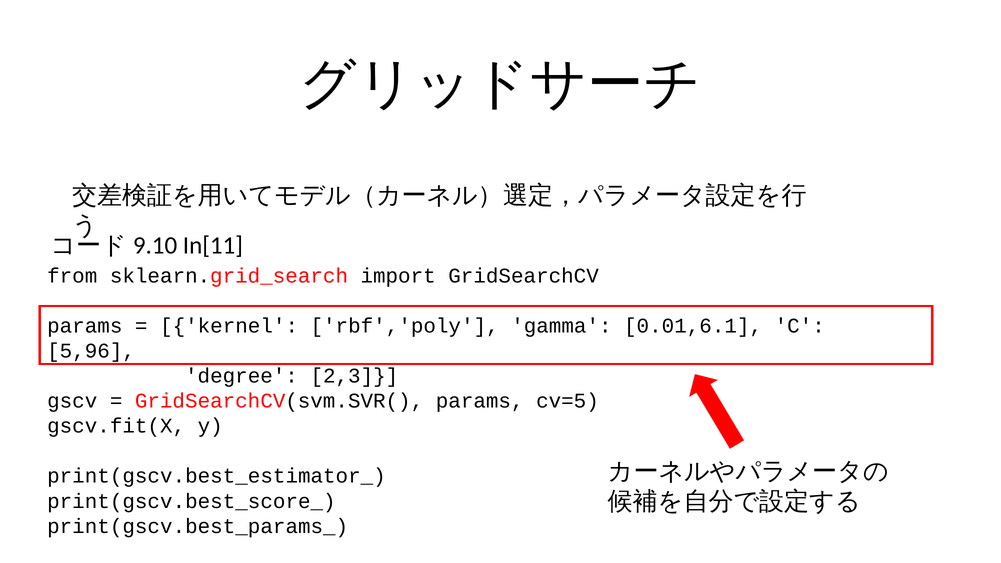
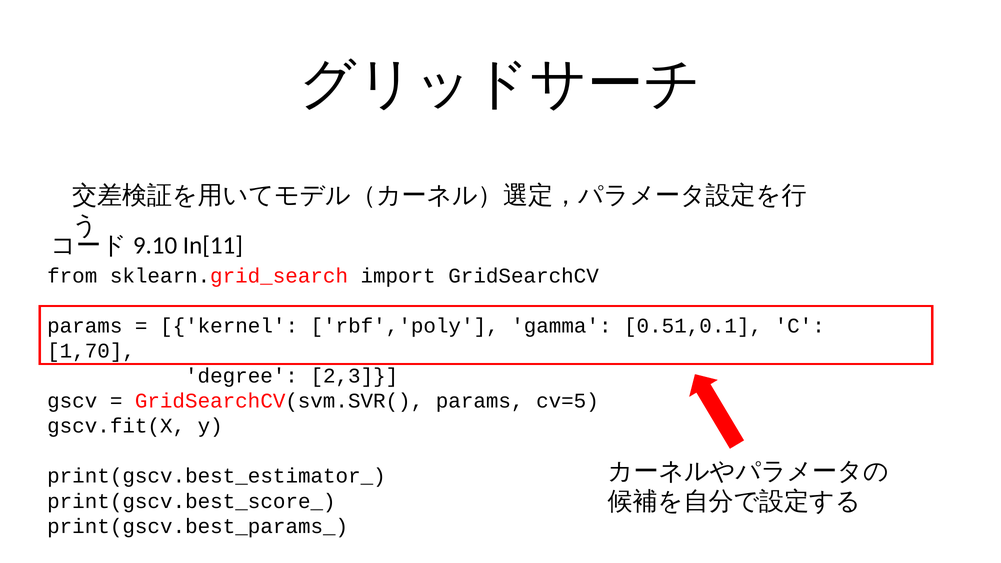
0.01,6.1: 0.01,6.1 -> 0.51,0.1 (693, 326)
5,96: 5,96 -> 1,70 (91, 351)
